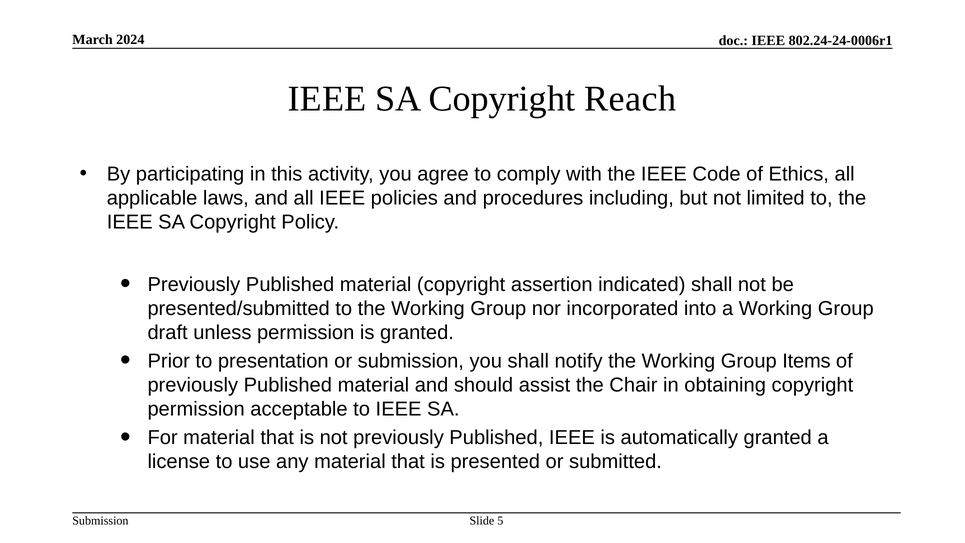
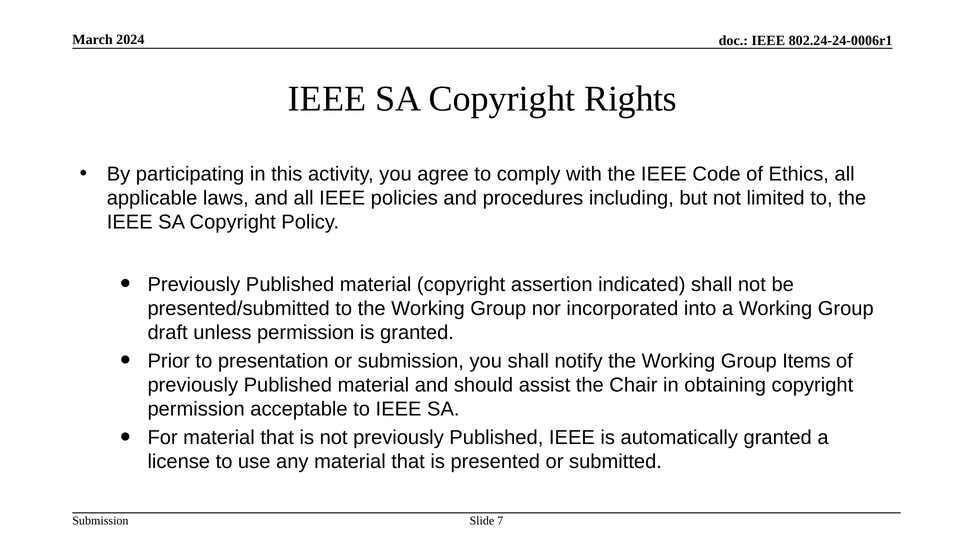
Reach: Reach -> Rights (631, 99)
5: 5 -> 7 (500, 521)
